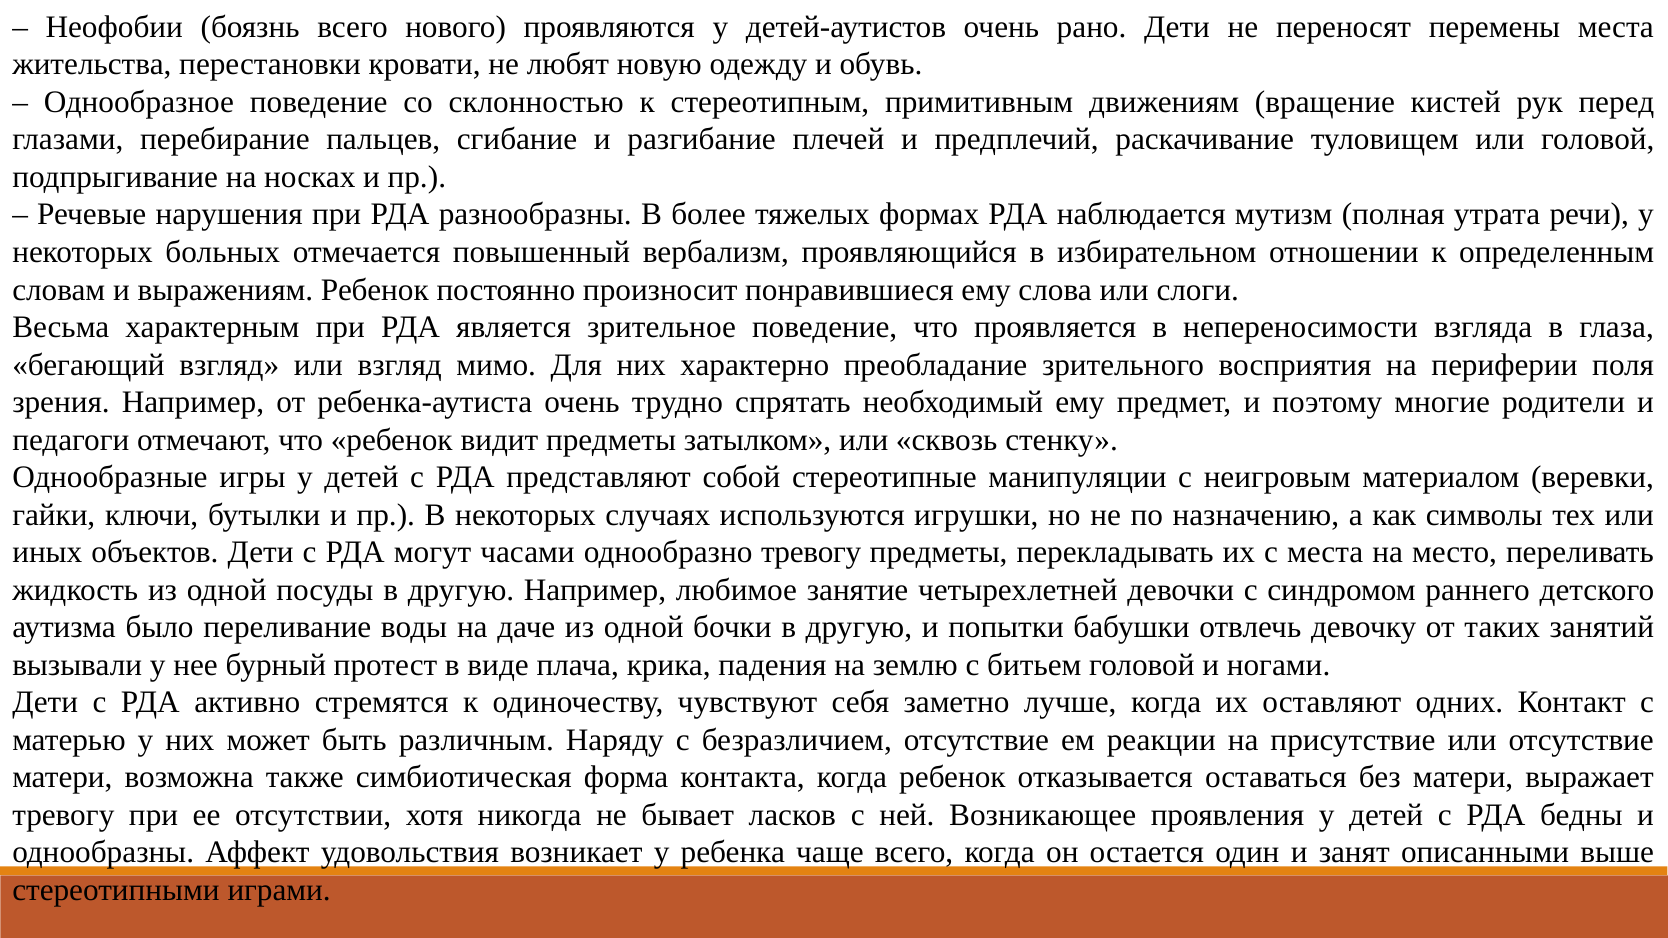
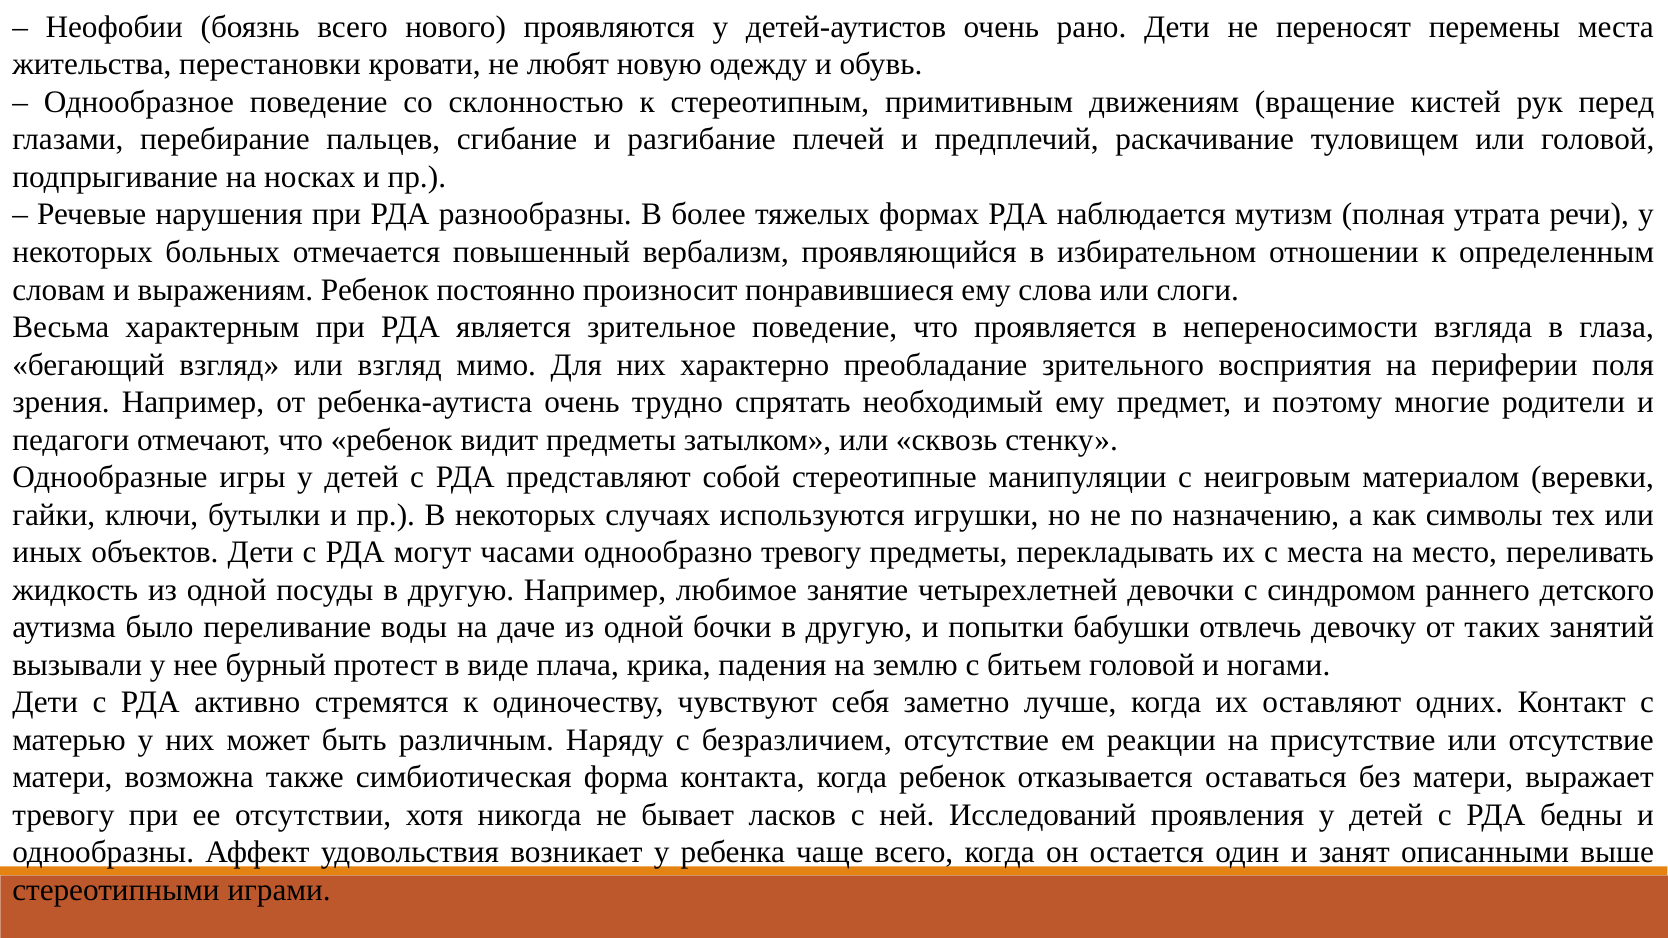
Возникающее: Возникающее -> Исследований (1043, 815)
